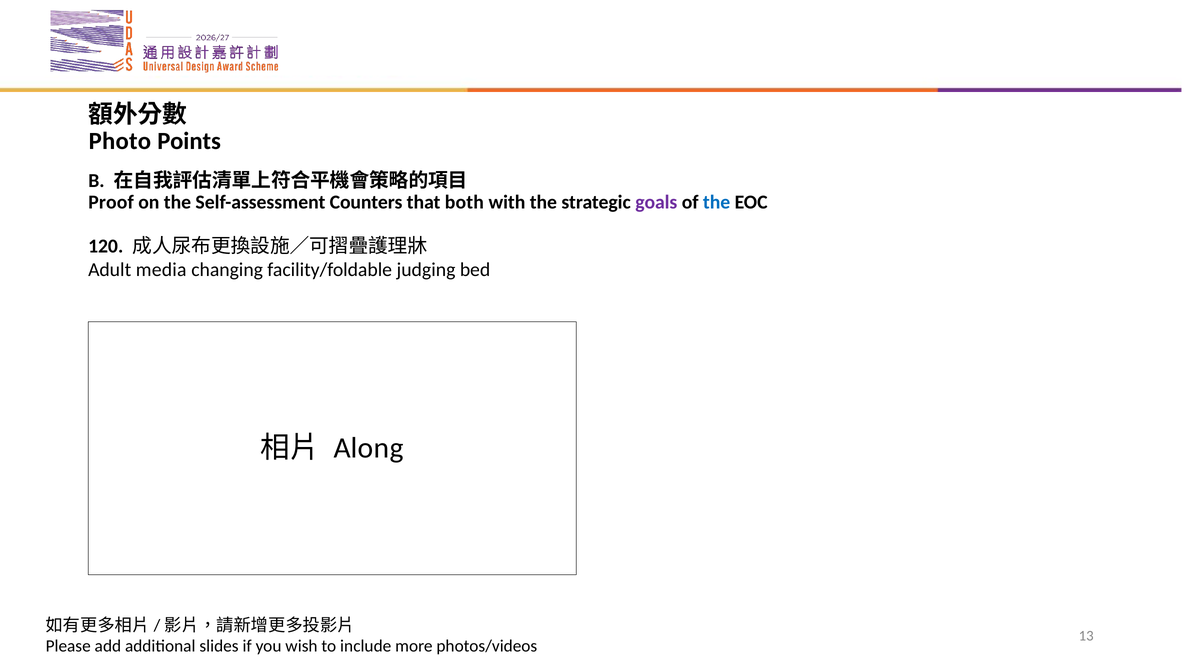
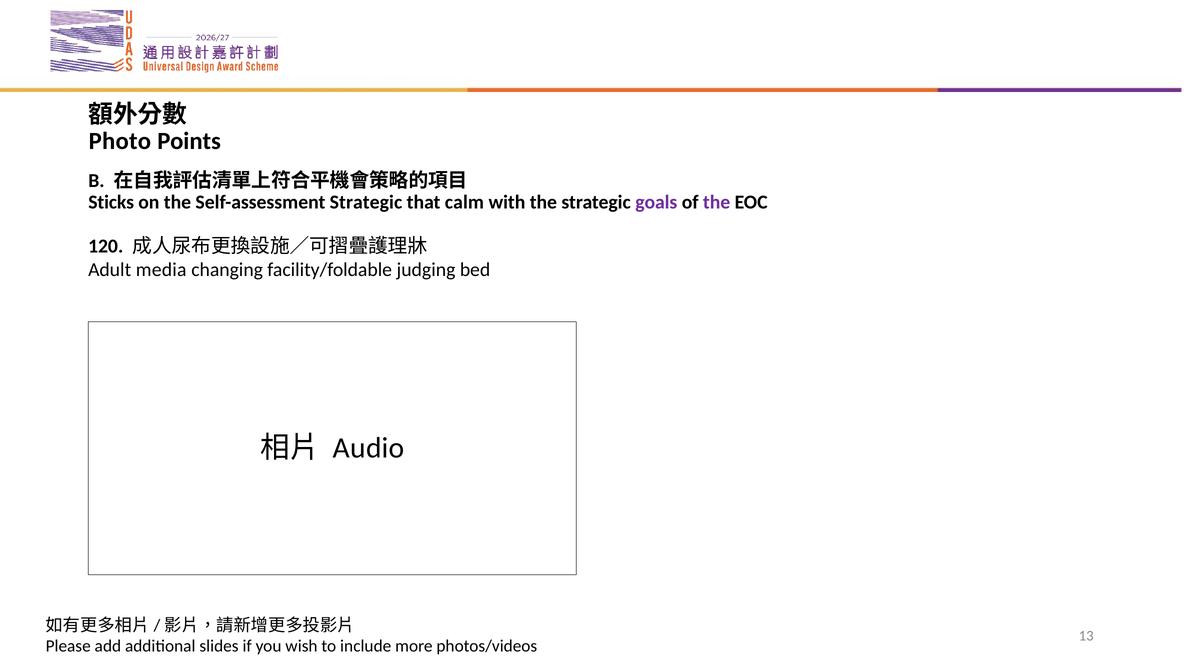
Proof: Proof -> Sticks (111, 202)
Self-assessment Counters: Counters -> Strategic (366, 202)
both: both -> calm (464, 202)
the colour: blue -> purple (717, 202)
Along: Along -> Audio (369, 448)
